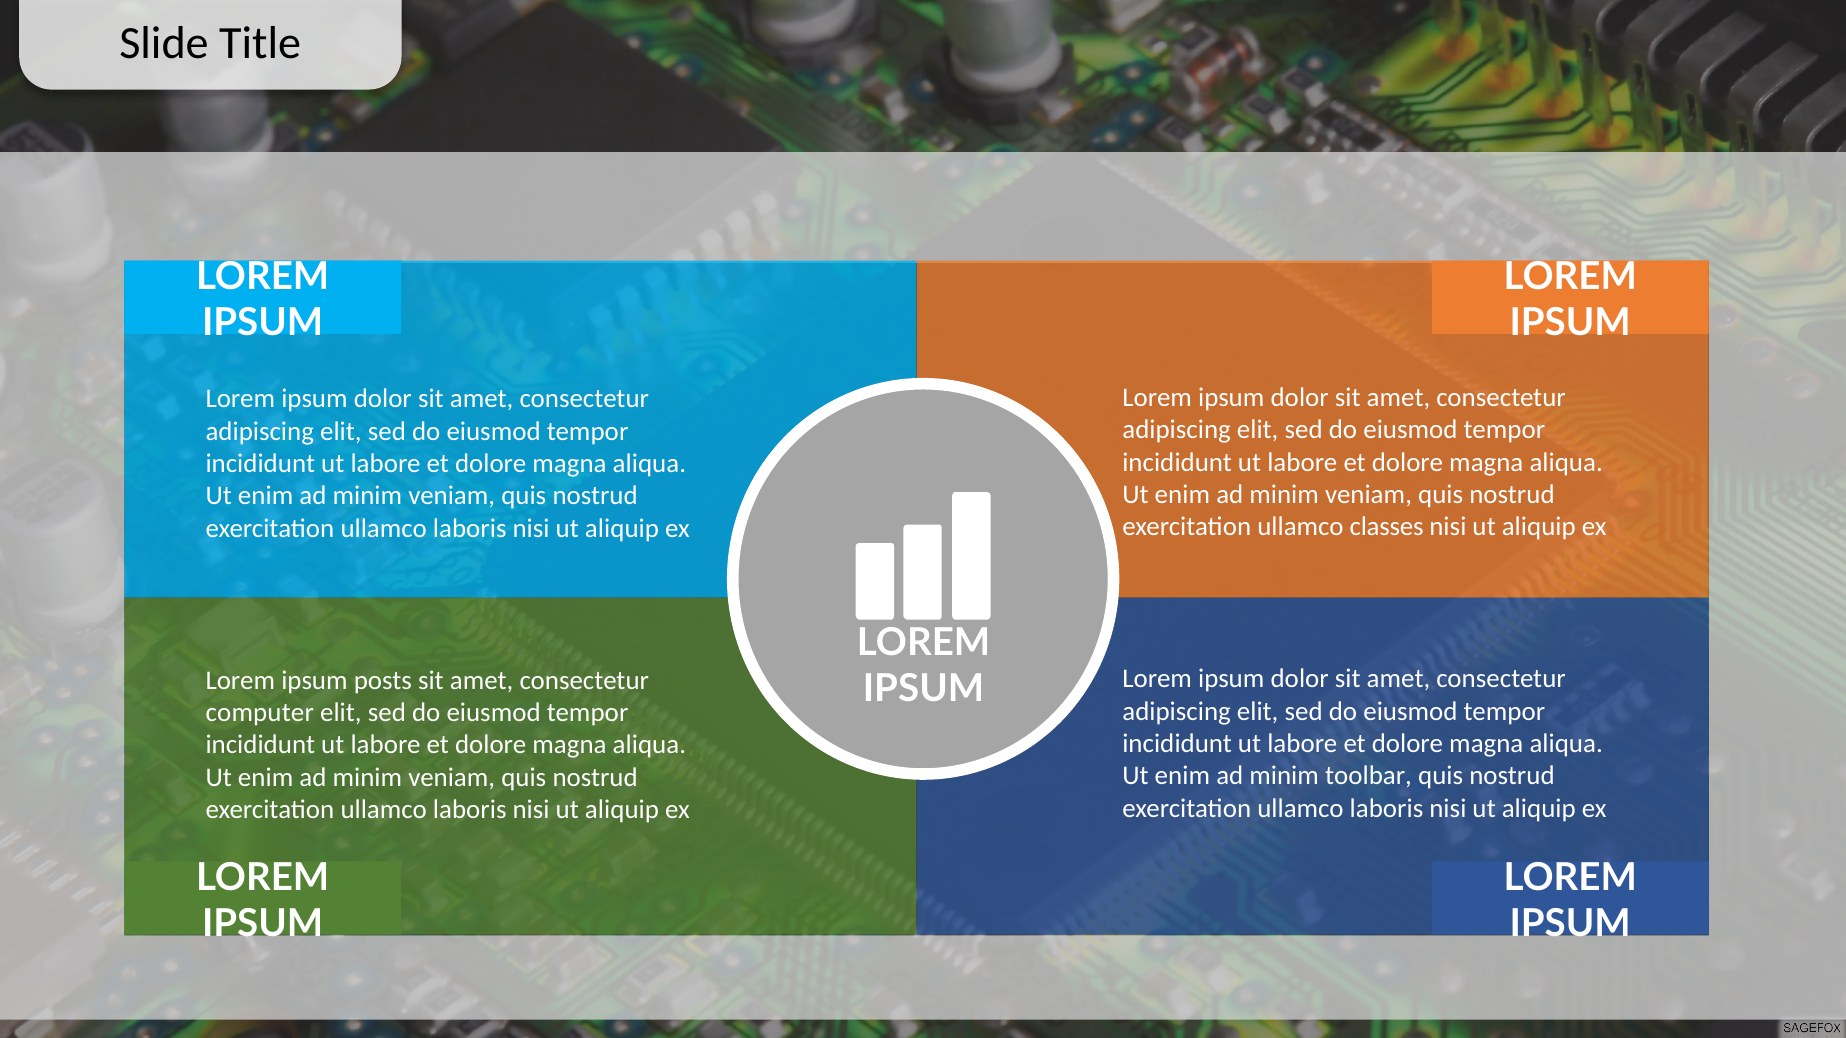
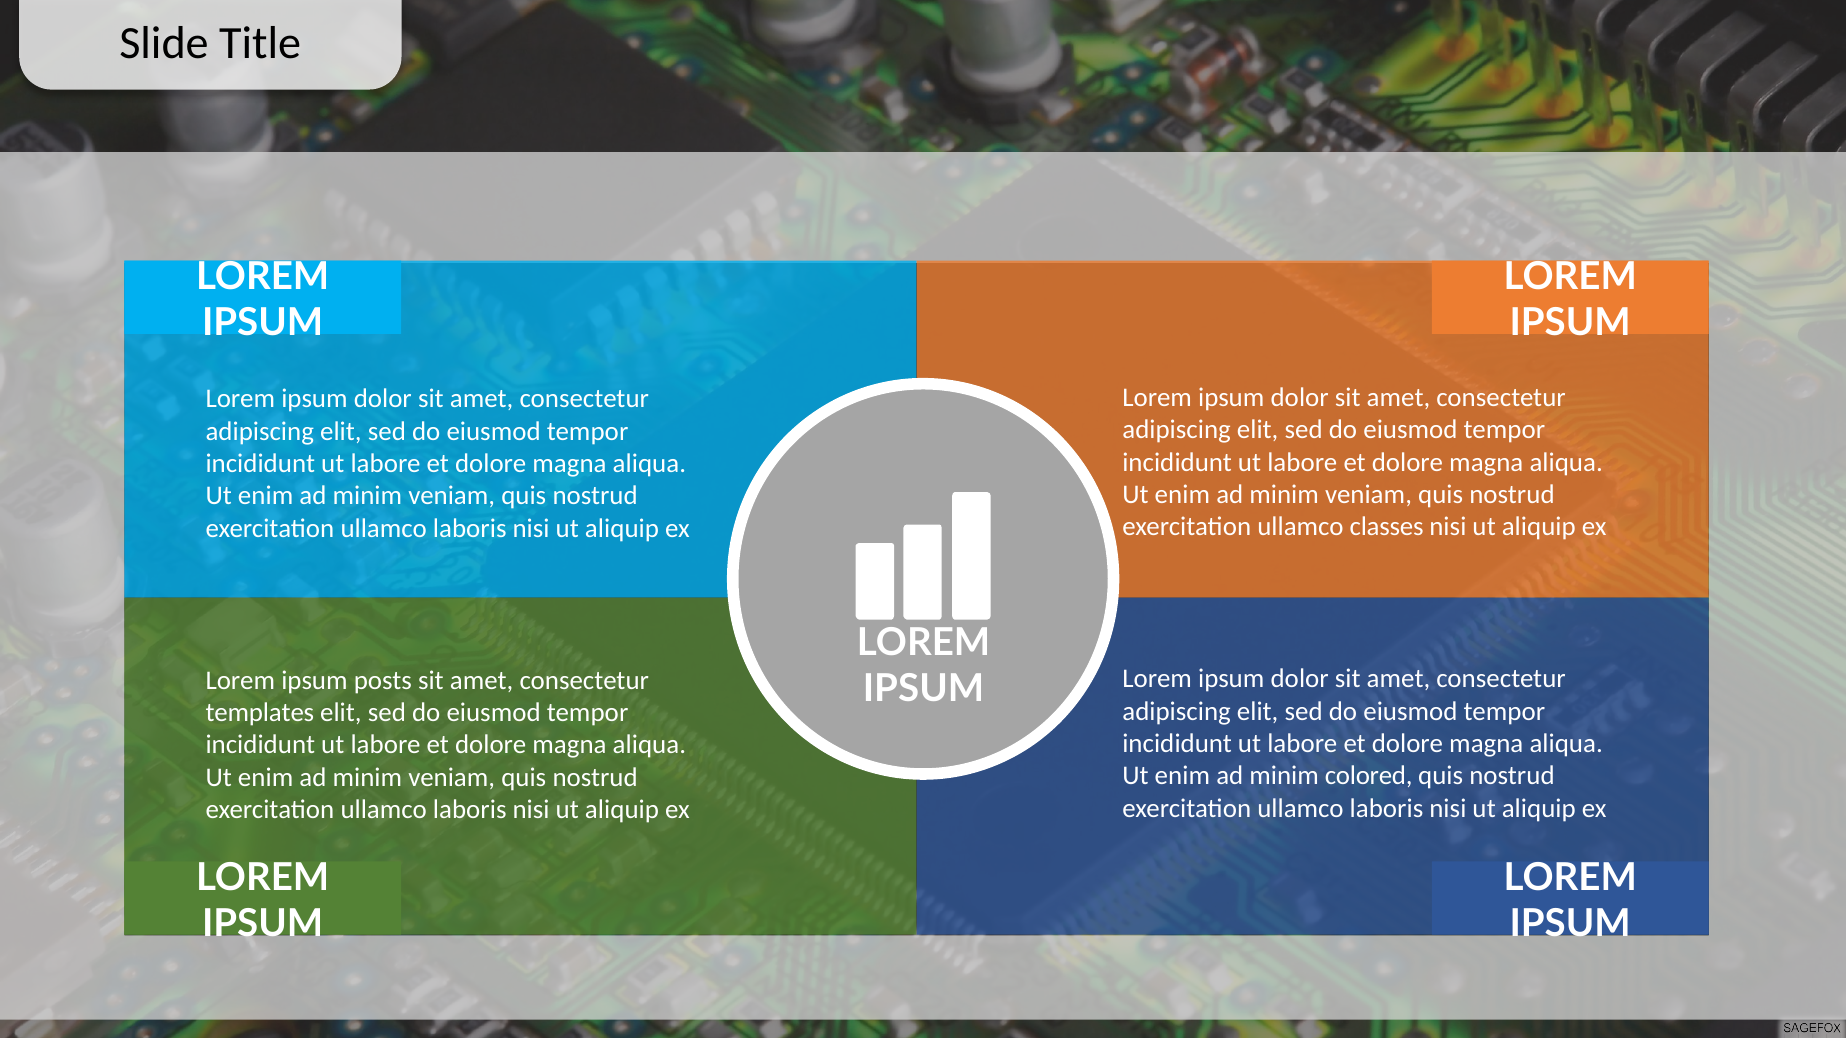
computer: computer -> templates (260, 713)
toolbar: toolbar -> colored (1369, 776)
